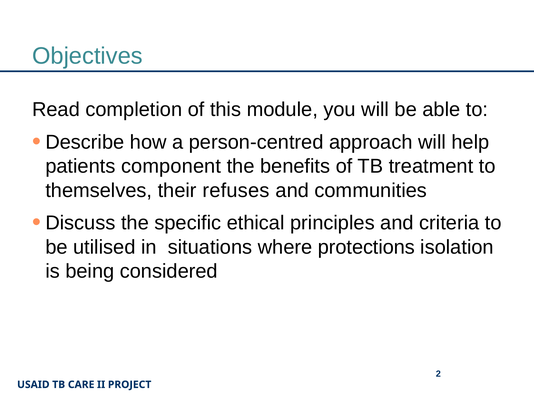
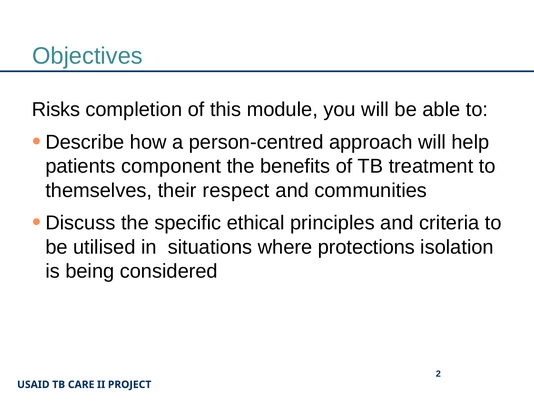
Read: Read -> Risks (56, 110)
refuses: refuses -> respect (236, 190)
